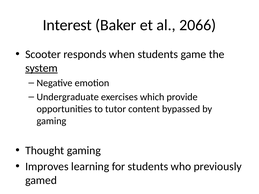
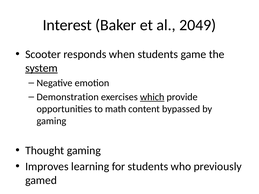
2066: 2066 -> 2049 (198, 25)
Undergraduate: Undergraduate -> Demonstration (68, 97)
which underline: none -> present (152, 97)
tutor: tutor -> math (116, 109)
